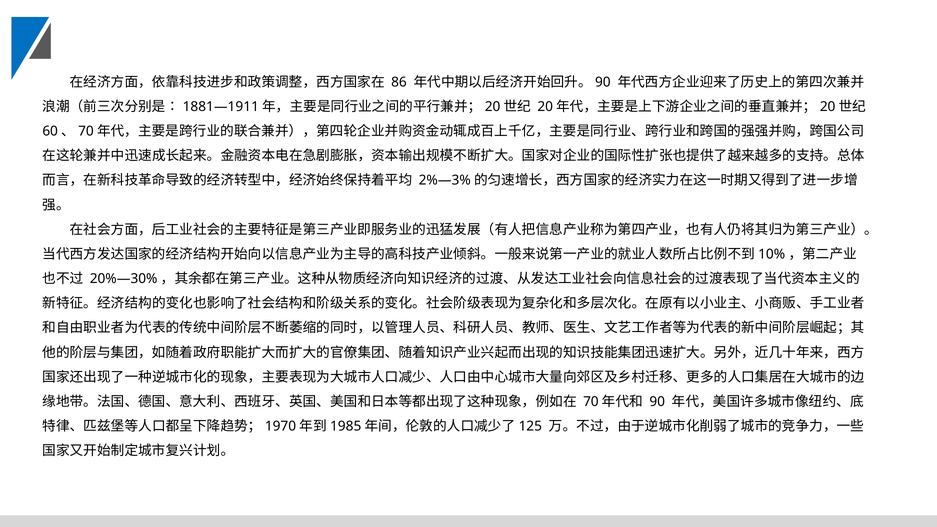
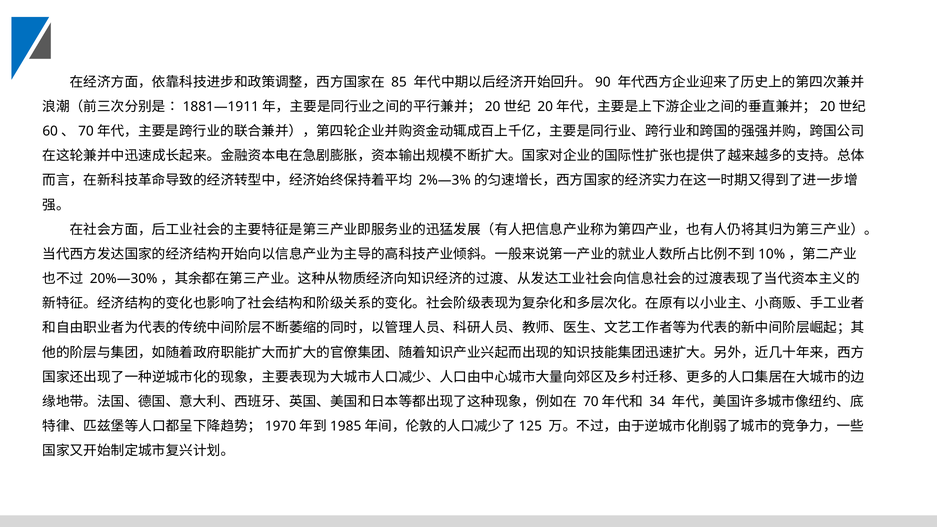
86: 86 -> 85 (399, 82)
90: 90 -> 34 (657, 402)
